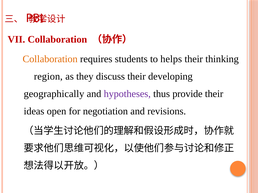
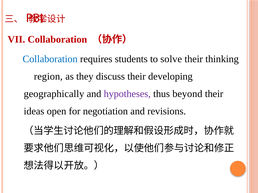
Collaboration colour: orange -> blue (50, 59)
helps: helps -> solve (171, 59)
provide: provide -> beyond (187, 94)
